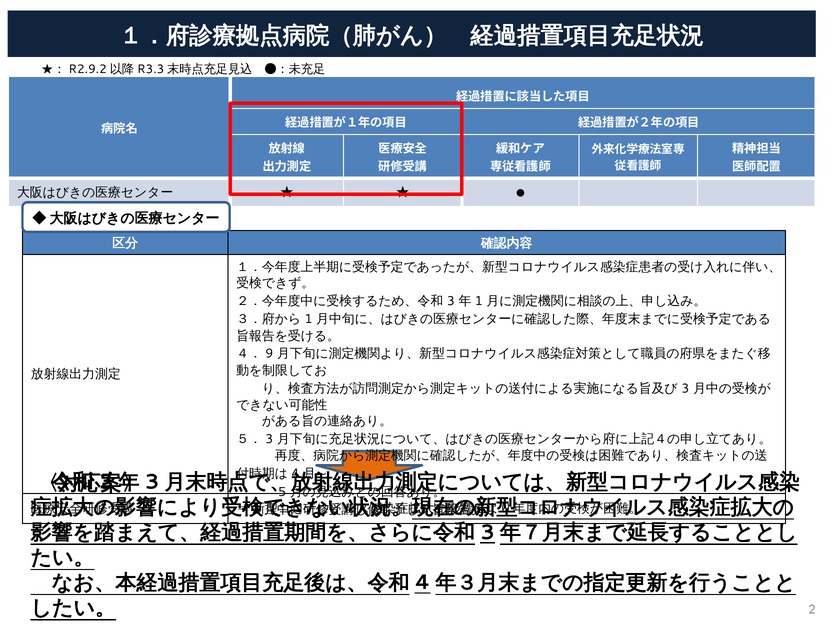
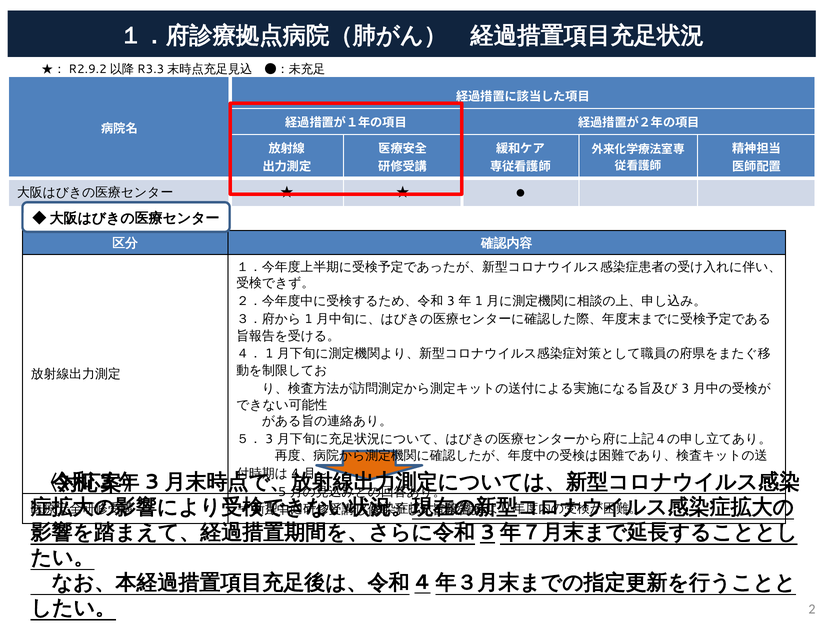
9: 9 -> 1 (269, 354)
